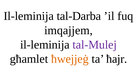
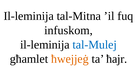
tal-Darba: tal-Darba -> tal-Mitna (79, 16)
imqajjem: imqajjem -> infuskom (68, 30)
tal-Mulej colour: purple -> blue (95, 44)
